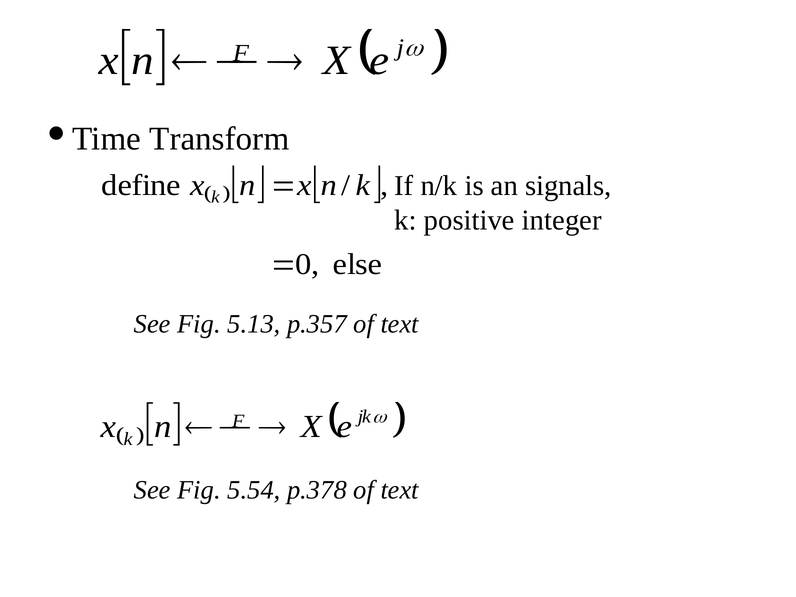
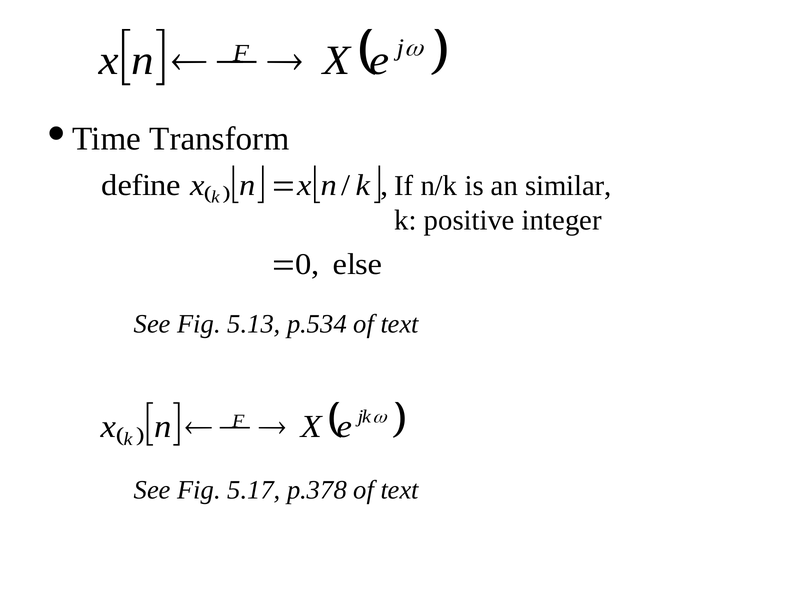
signals: signals -> similar (568, 186)
p.357: p.357 -> p.534 (317, 324)
5.54: 5.54 -> 5.17 (254, 490)
